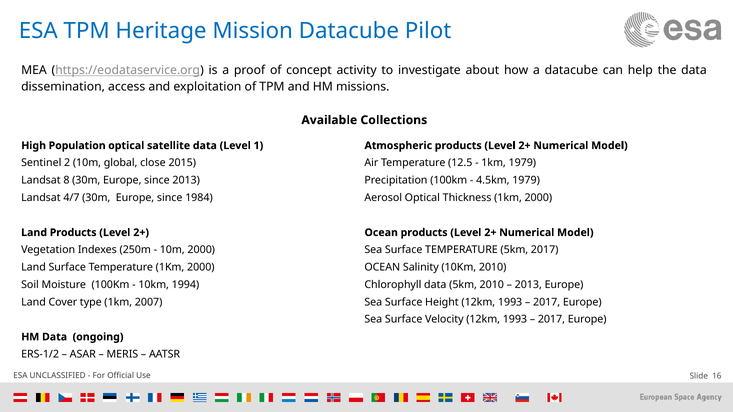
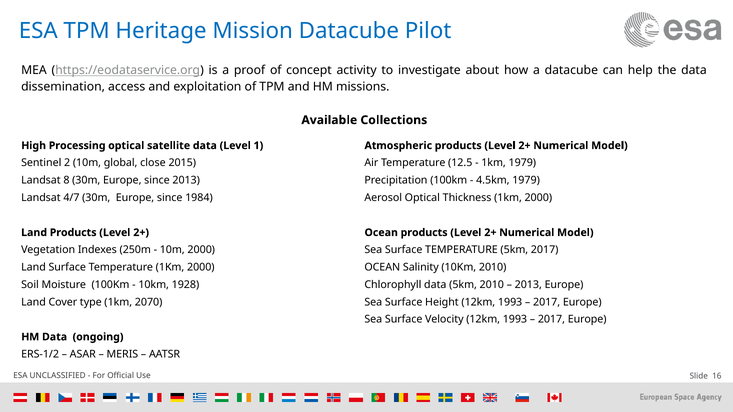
Population: Population -> Processing (77, 146)
1994: 1994 -> 1928 (185, 285)
2007: 2007 -> 2070 (149, 302)
